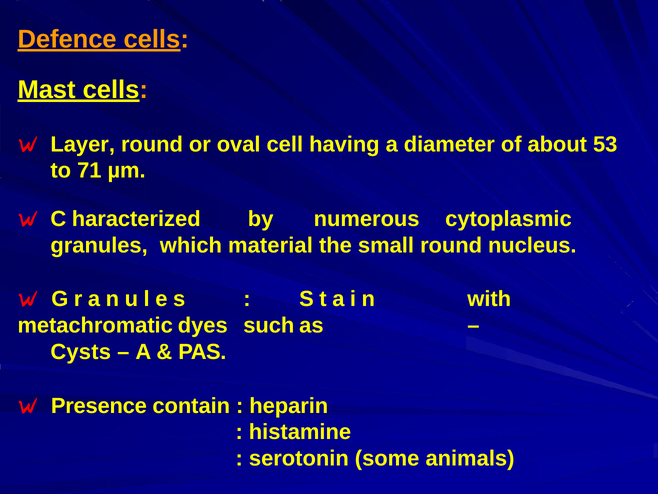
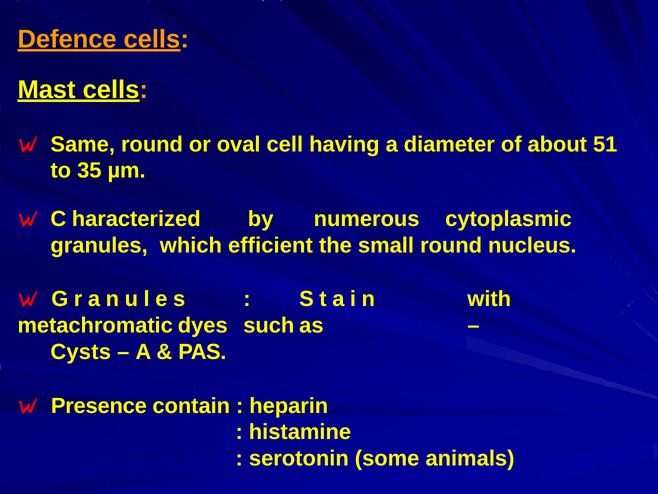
Layer: Layer -> Same (83, 144)
53: 53 -> 51 (605, 144)
71: 71 -> 35 (89, 171)
material: material -> efficient (270, 245)
